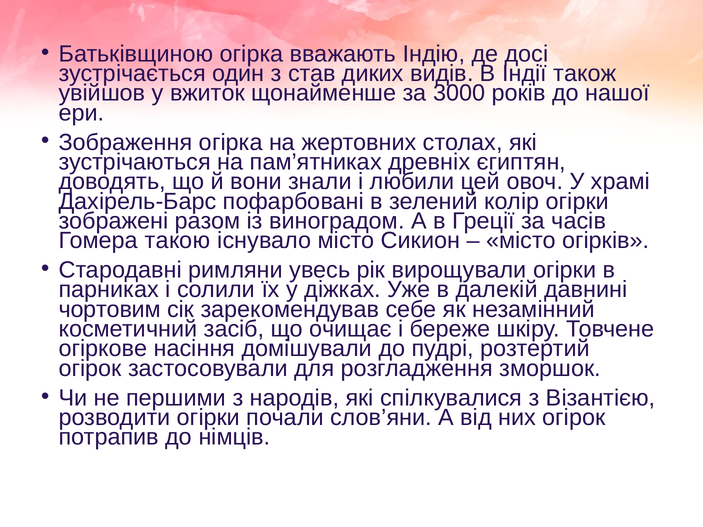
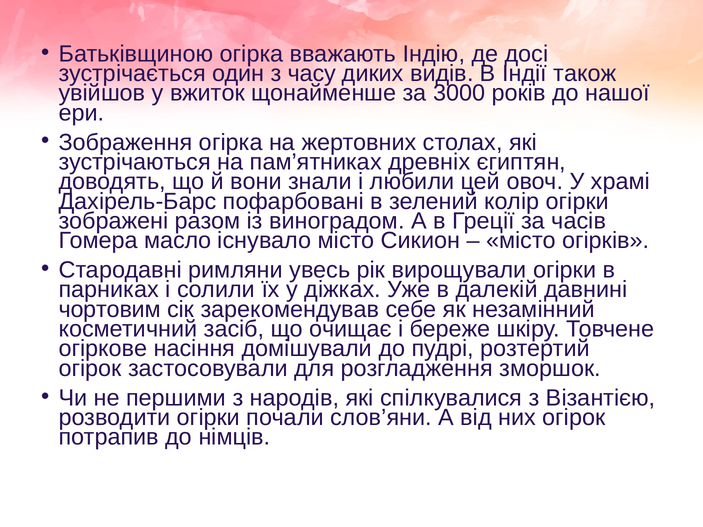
став: став -> часу (312, 74)
такою: такою -> масло (178, 241)
